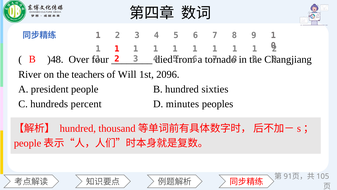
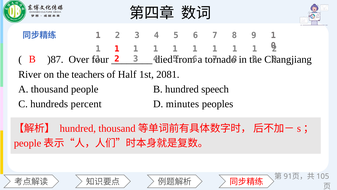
)48: )48 -> )87 (55, 59)
Will: Will -> Half (127, 74)
2096: 2096 -> 2081 (168, 74)
president: president -> thousand (50, 89)
sixties: sixties -> speech (215, 89)
